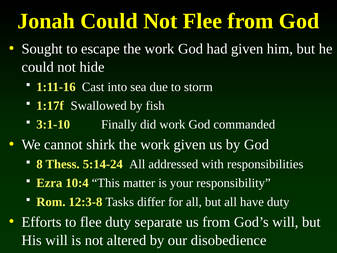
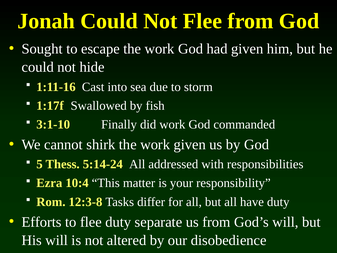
8: 8 -> 5 (40, 164)
